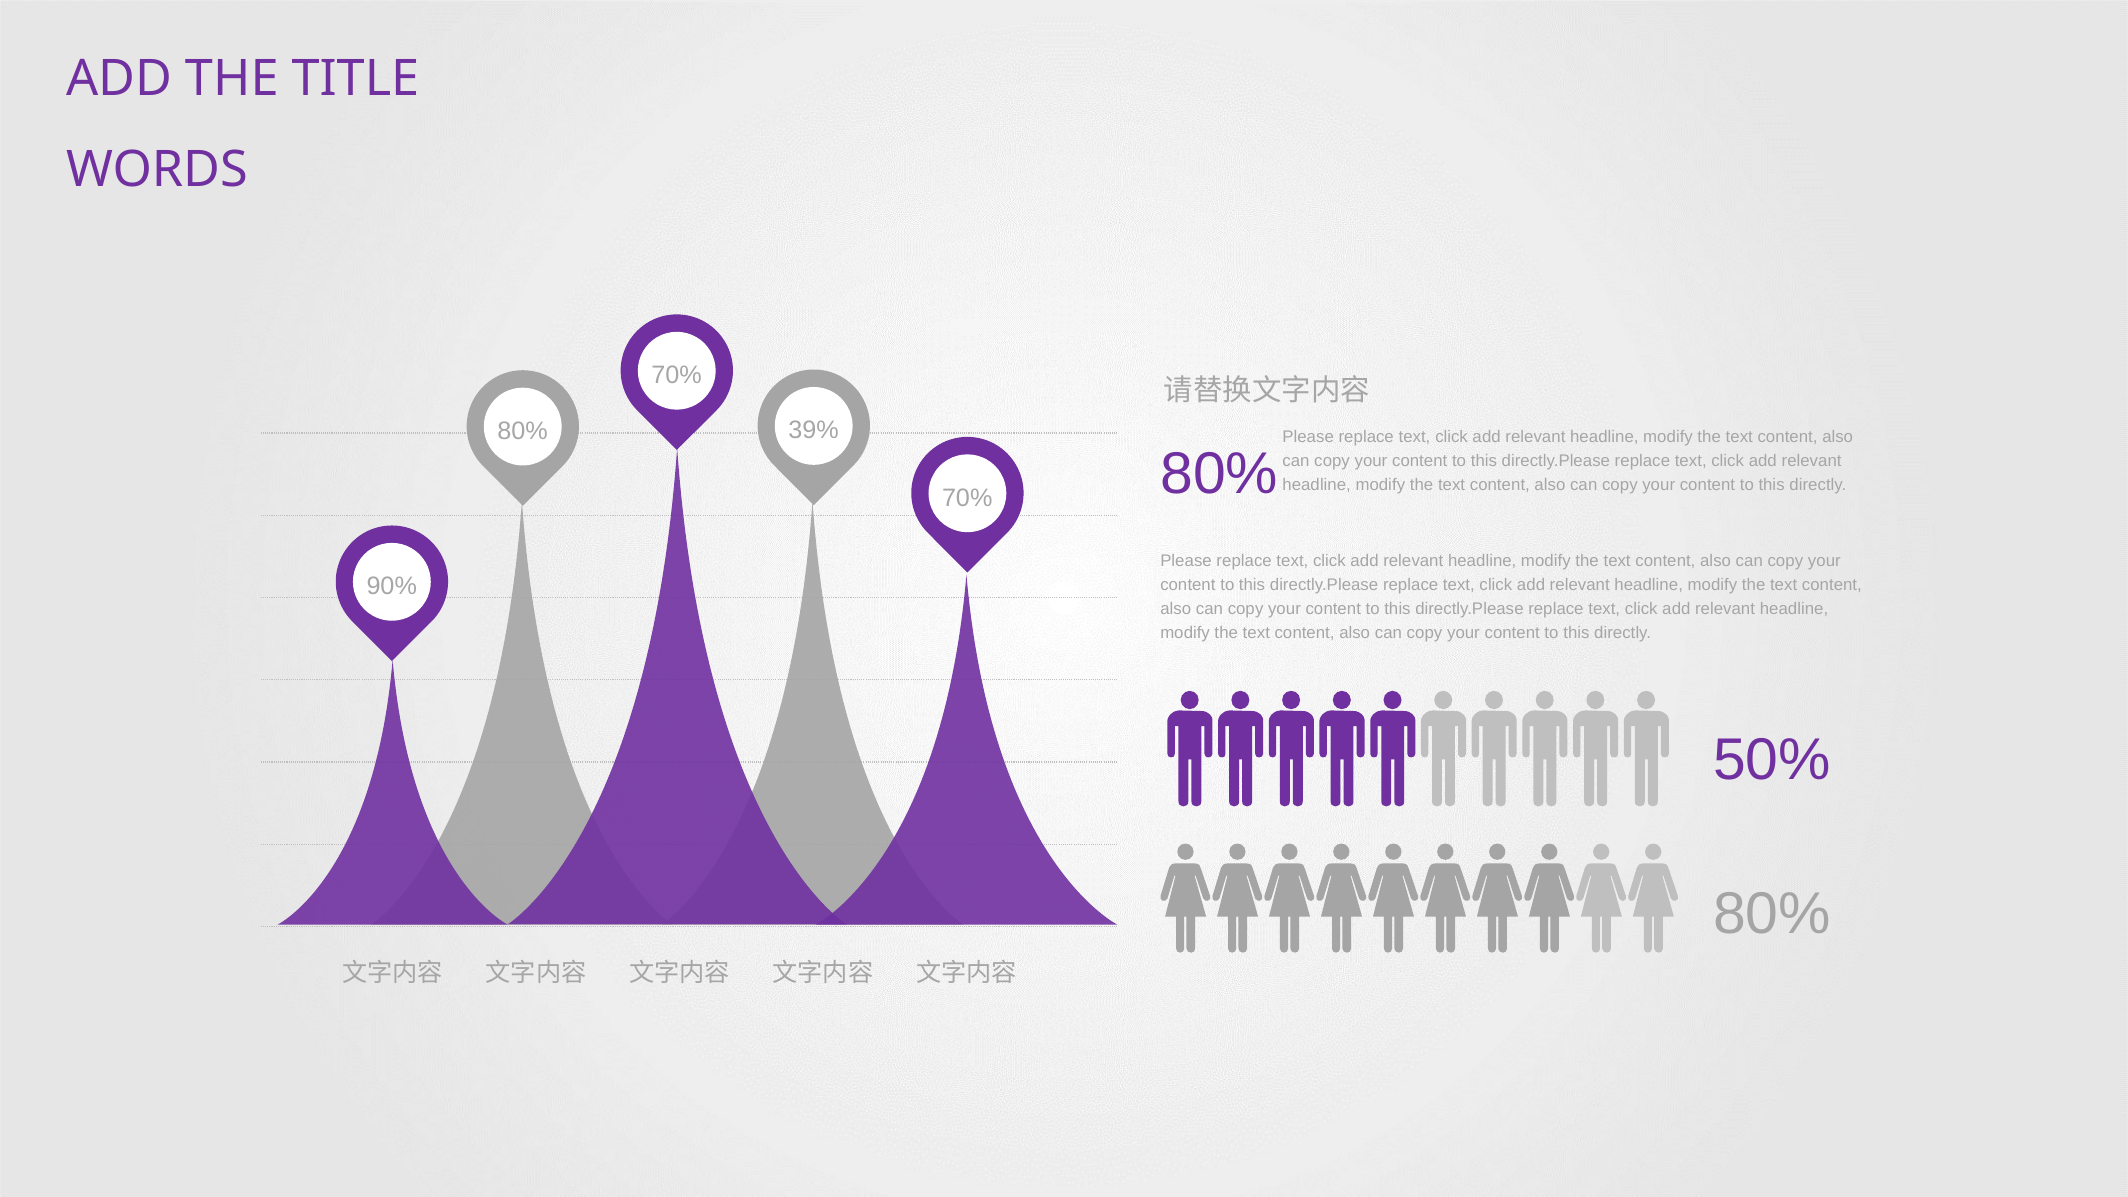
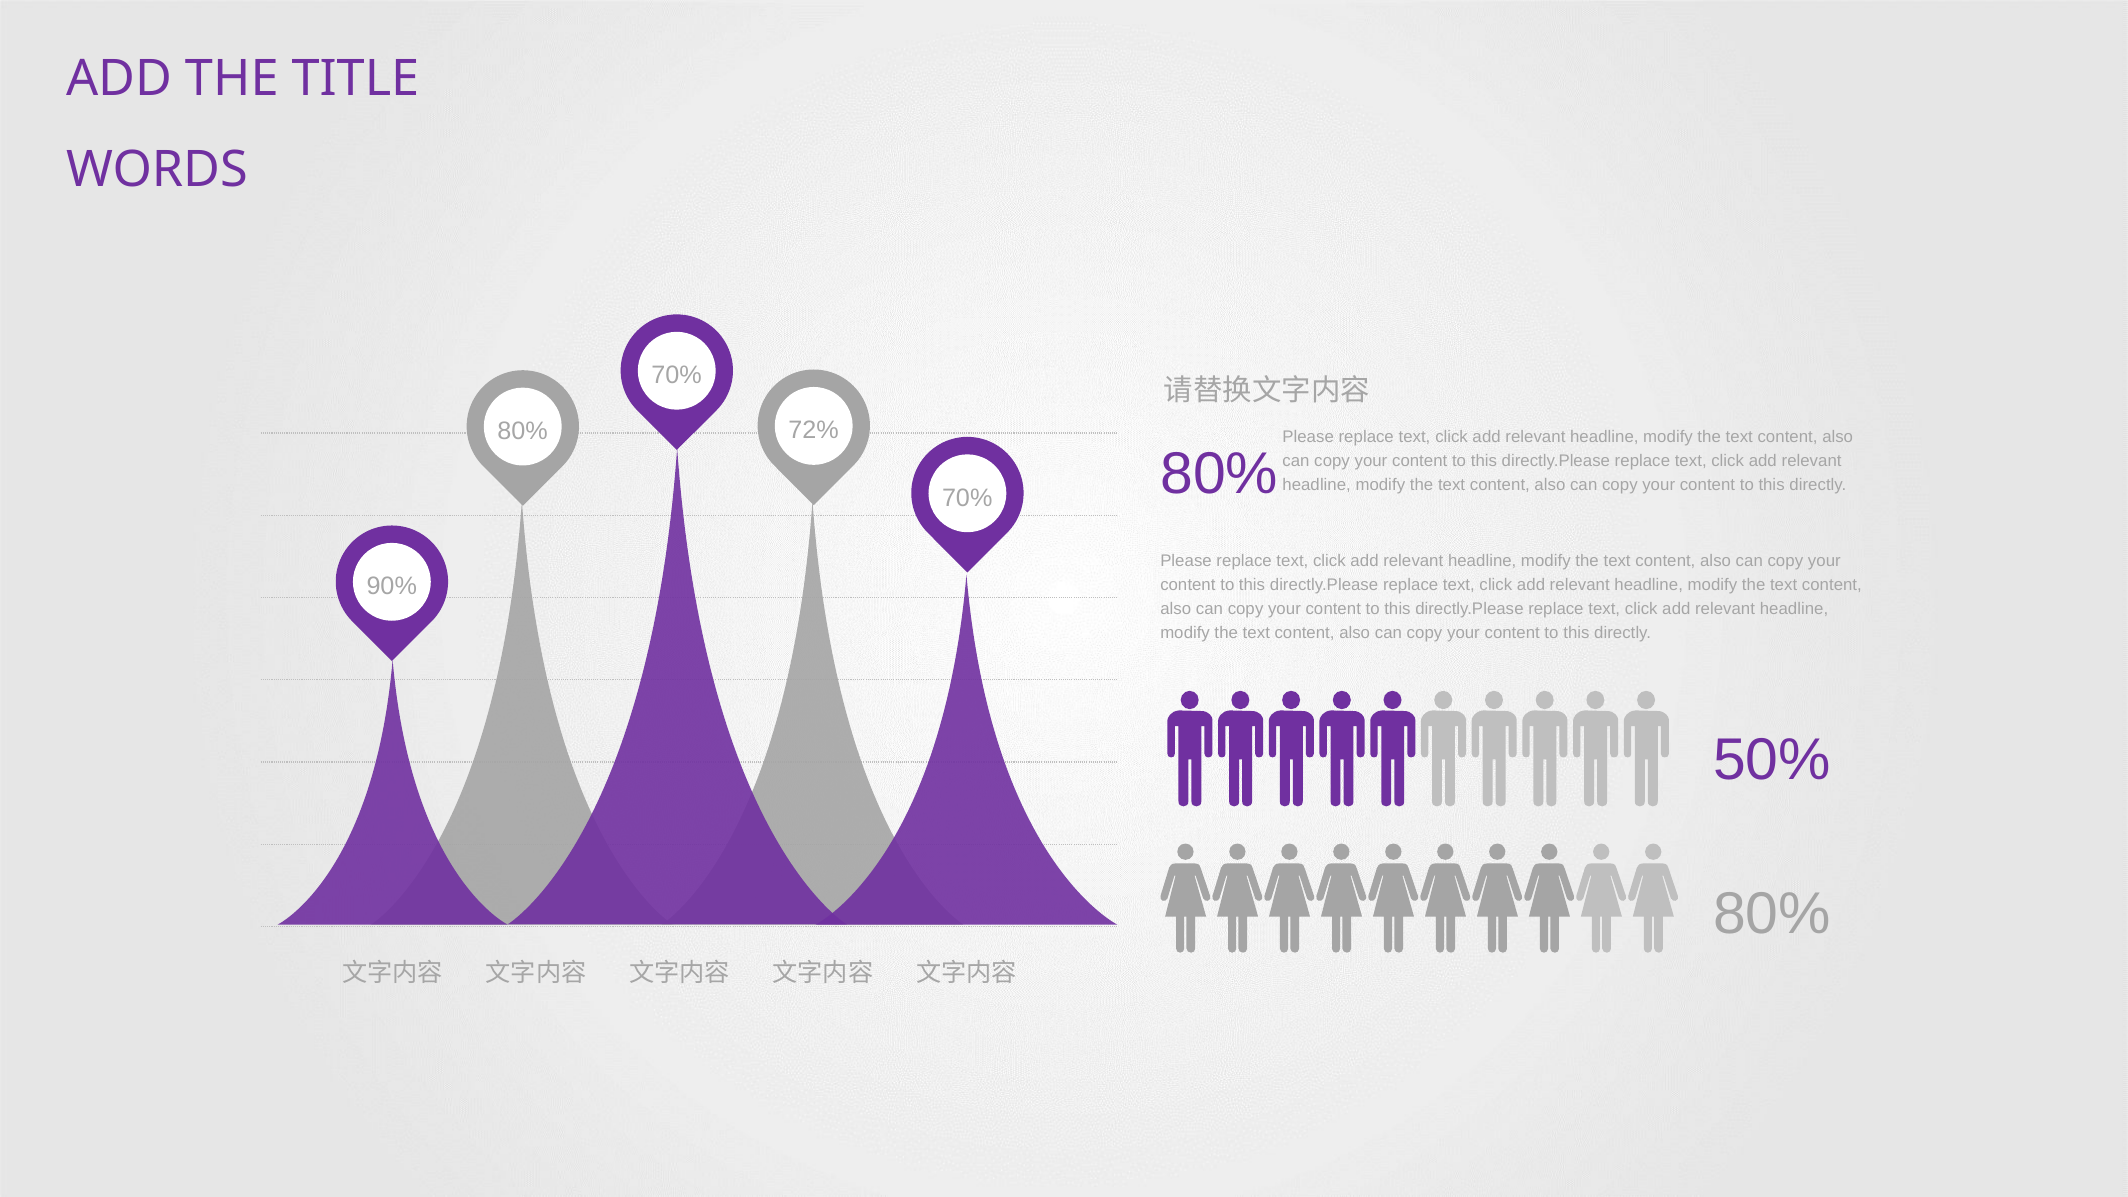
39%: 39% -> 72% (814, 431)
